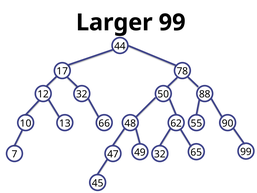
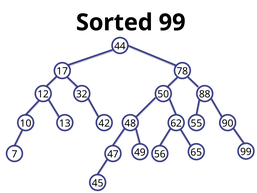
Larger: Larger -> Sorted (114, 23)
66: 66 -> 42 (104, 123)
7 32: 32 -> 56 (160, 154)
